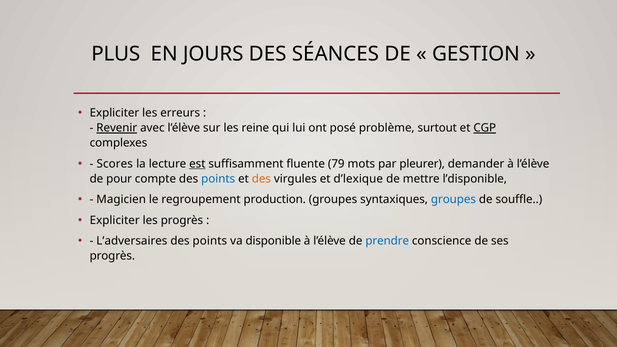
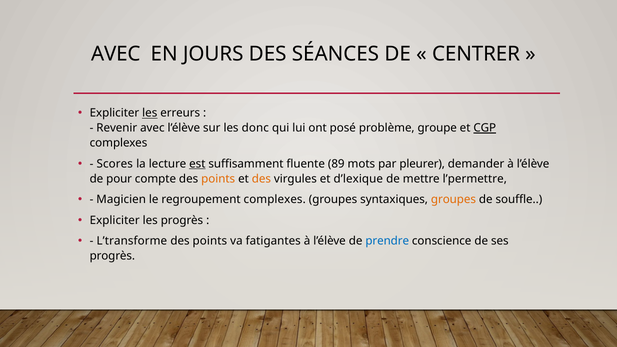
PLUS: PLUS -> AVEC (116, 54)
GESTION: GESTION -> CENTRER (476, 54)
les underline: none -> present (150, 113)
Revenir underline: present -> none (117, 128)
reine: reine -> donc (255, 128)
surtout: surtout -> groupe (437, 128)
79: 79 -> 89 (336, 164)
points colour: blue -> orange (218, 179)
l’disponible: l’disponible -> l’permettre (475, 179)
regroupement production: production -> complexes (275, 200)
groupes colour: blue -> orange (453, 200)
L’adversaires: L’adversaires -> L’transforme (132, 241)
disponible: disponible -> fatigantes (273, 241)
